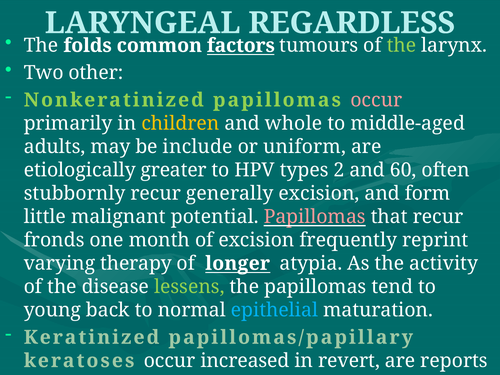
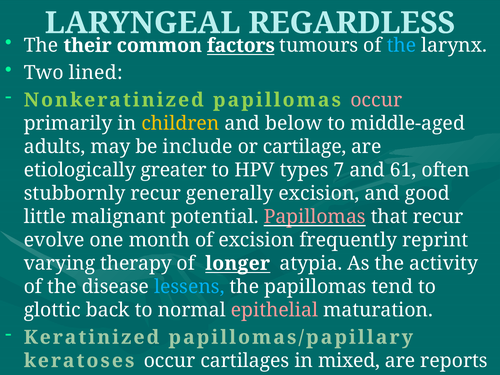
folds: folds -> their (88, 46)
the colour: light green -> light blue (401, 46)
other: other -> lined (96, 73)
whole: whole -> below (294, 123)
uniform: uniform -> cartilage (305, 147)
2: 2 -> 7 (339, 170)
60: 60 -> 61 (403, 170)
form: form -> good (427, 193)
fronds: fronds -> evolve (54, 240)
lessens colour: light green -> light blue (189, 287)
young: young -> glottic (52, 310)
epithelial colour: light blue -> pink (275, 310)
increased: increased -> cartilages (245, 361)
revert: revert -> mixed (349, 361)
